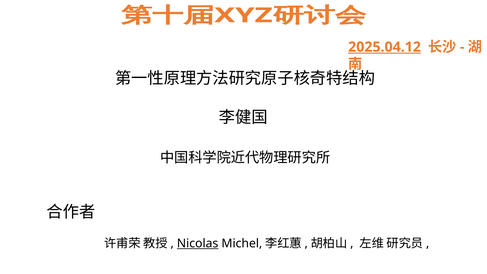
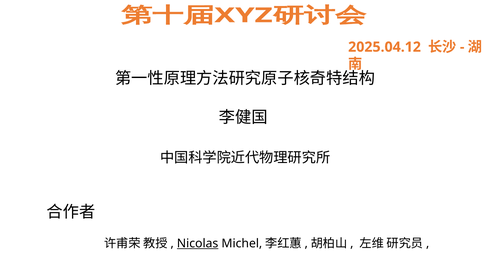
2025.04.12 underline: present -> none (385, 47)
